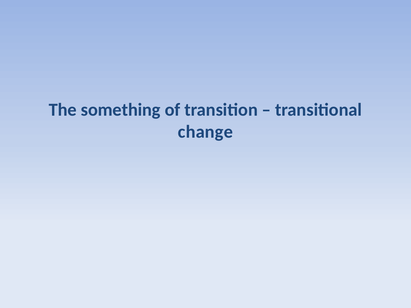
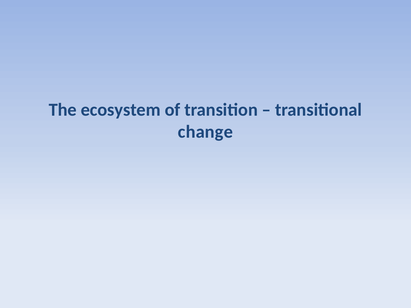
something: something -> ecosystem (121, 110)
